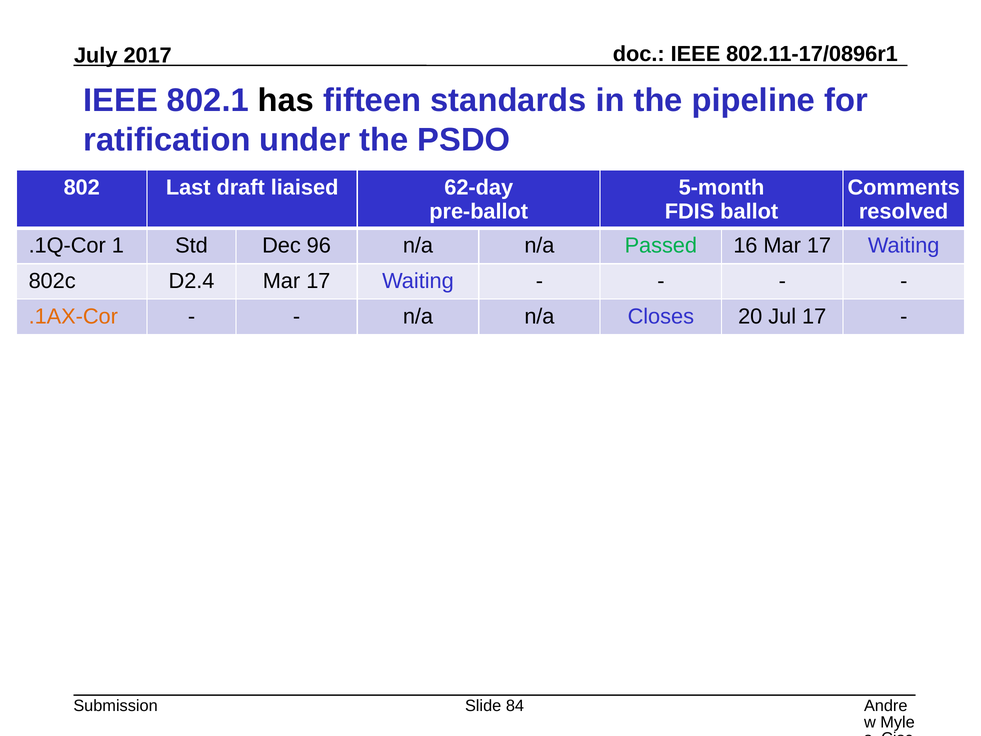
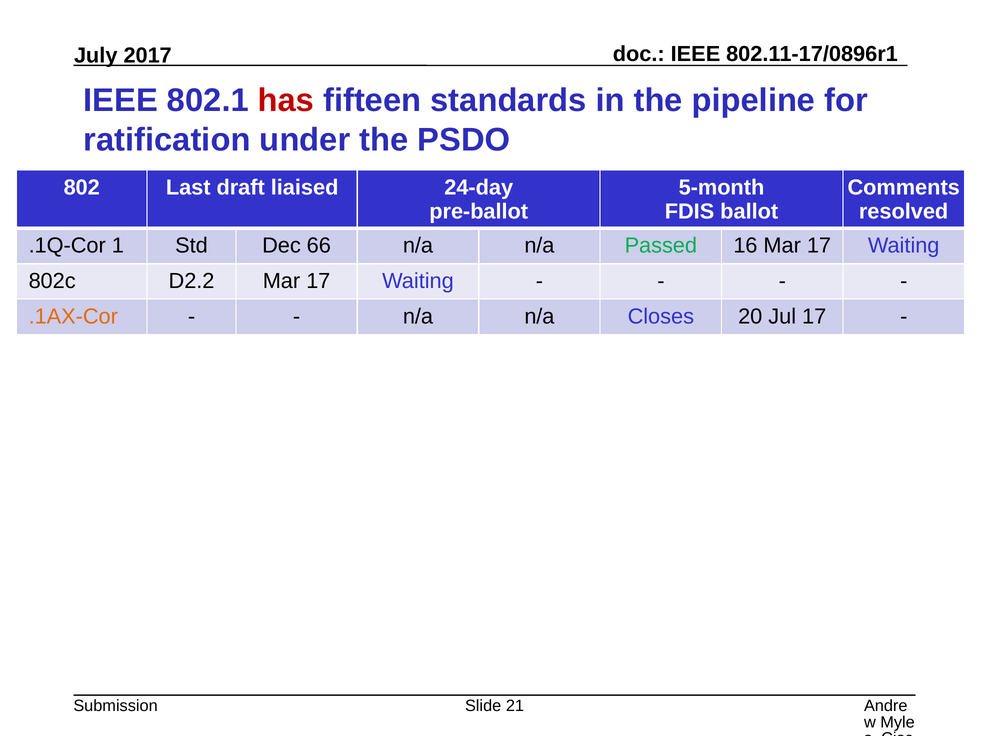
has colour: black -> red (286, 100)
62-day: 62-day -> 24-day (479, 187)
96: 96 -> 66 (319, 246)
D2.4: D2.4 -> D2.2 (192, 281)
84: 84 -> 21 (515, 706)
